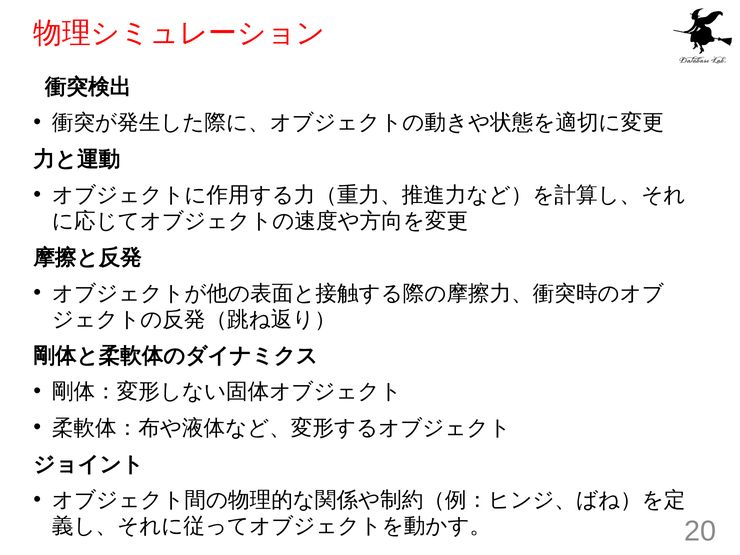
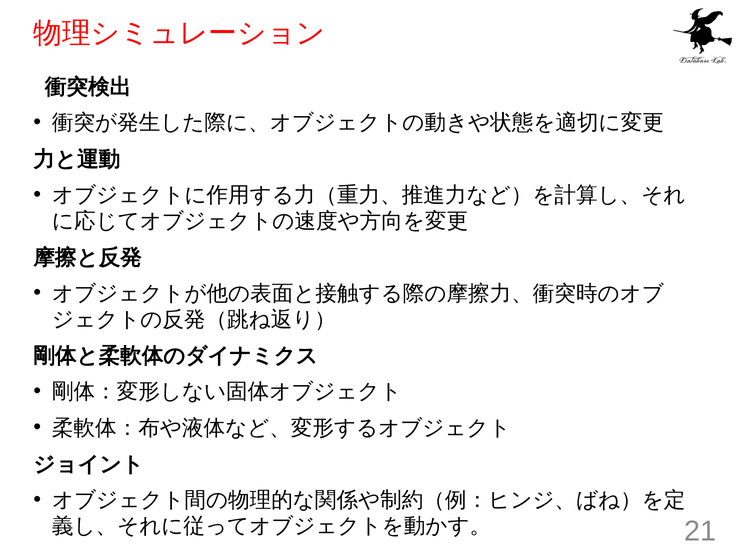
20: 20 -> 21 (700, 531)
